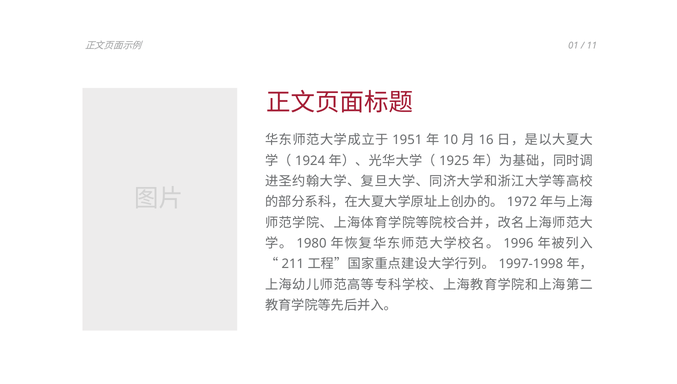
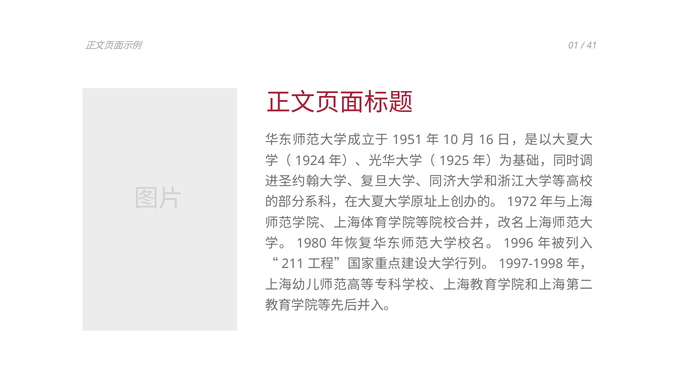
11: 11 -> 41 (592, 46)
